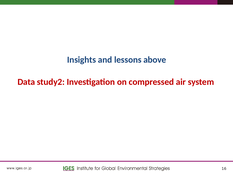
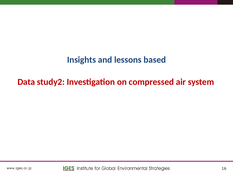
above: above -> based (155, 60)
